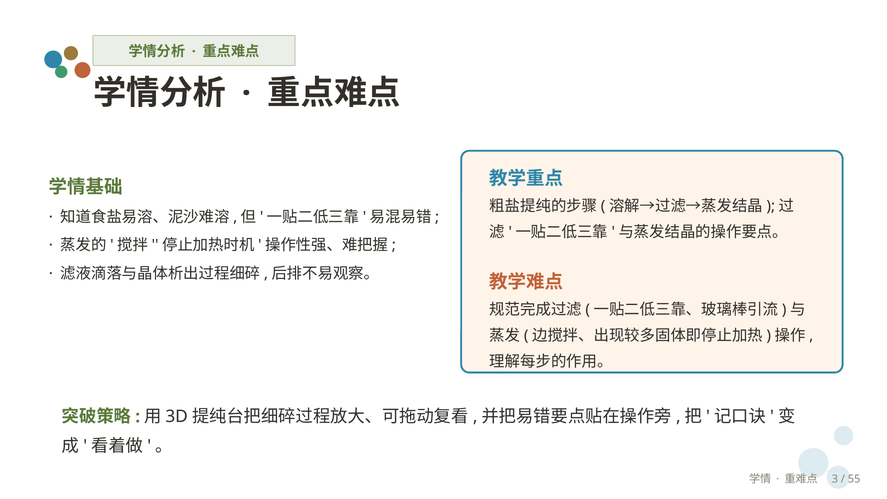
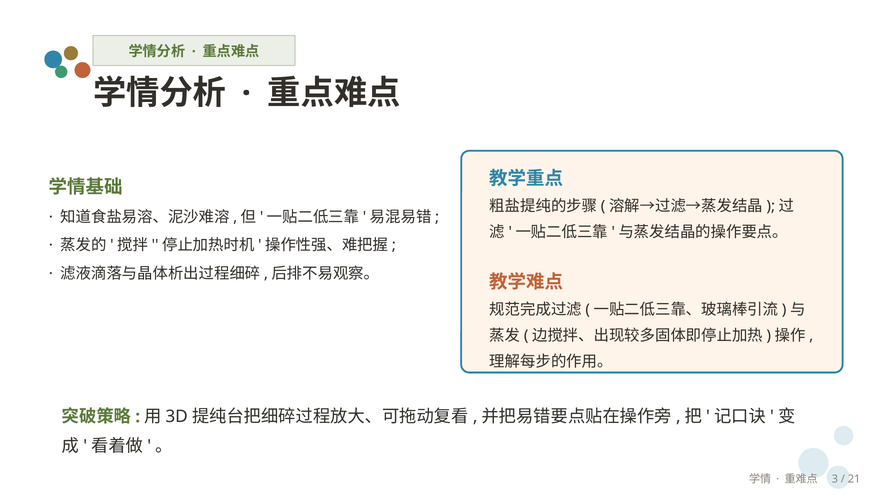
55: 55 -> 21 (854, 479)
